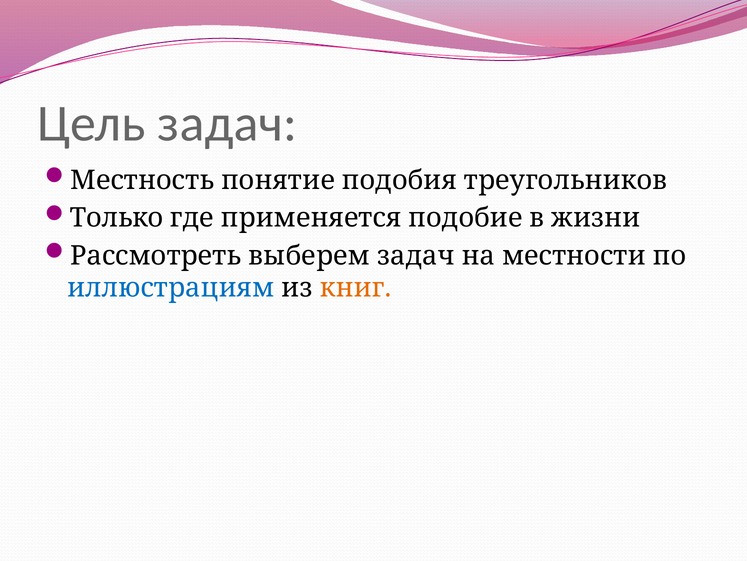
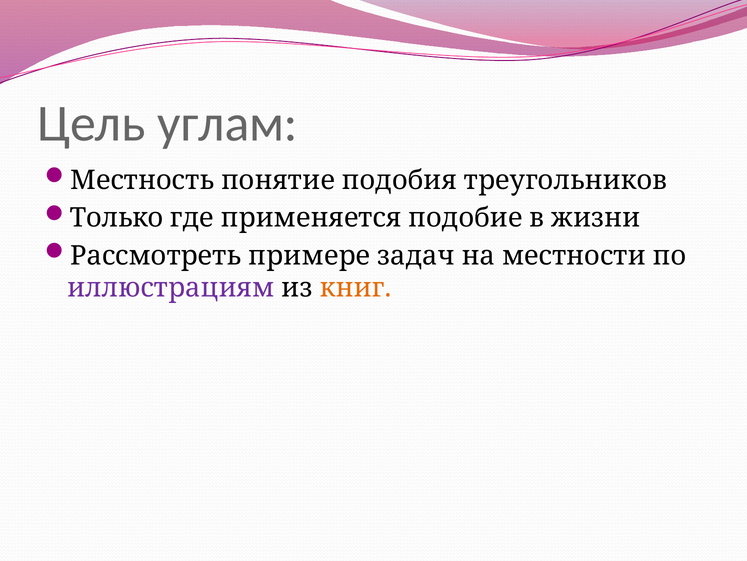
Цель задач: задач -> углам (228, 123)
выберем: выберем -> примере (309, 255)
иллюстрациям colour: blue -> purple (171, 288)
